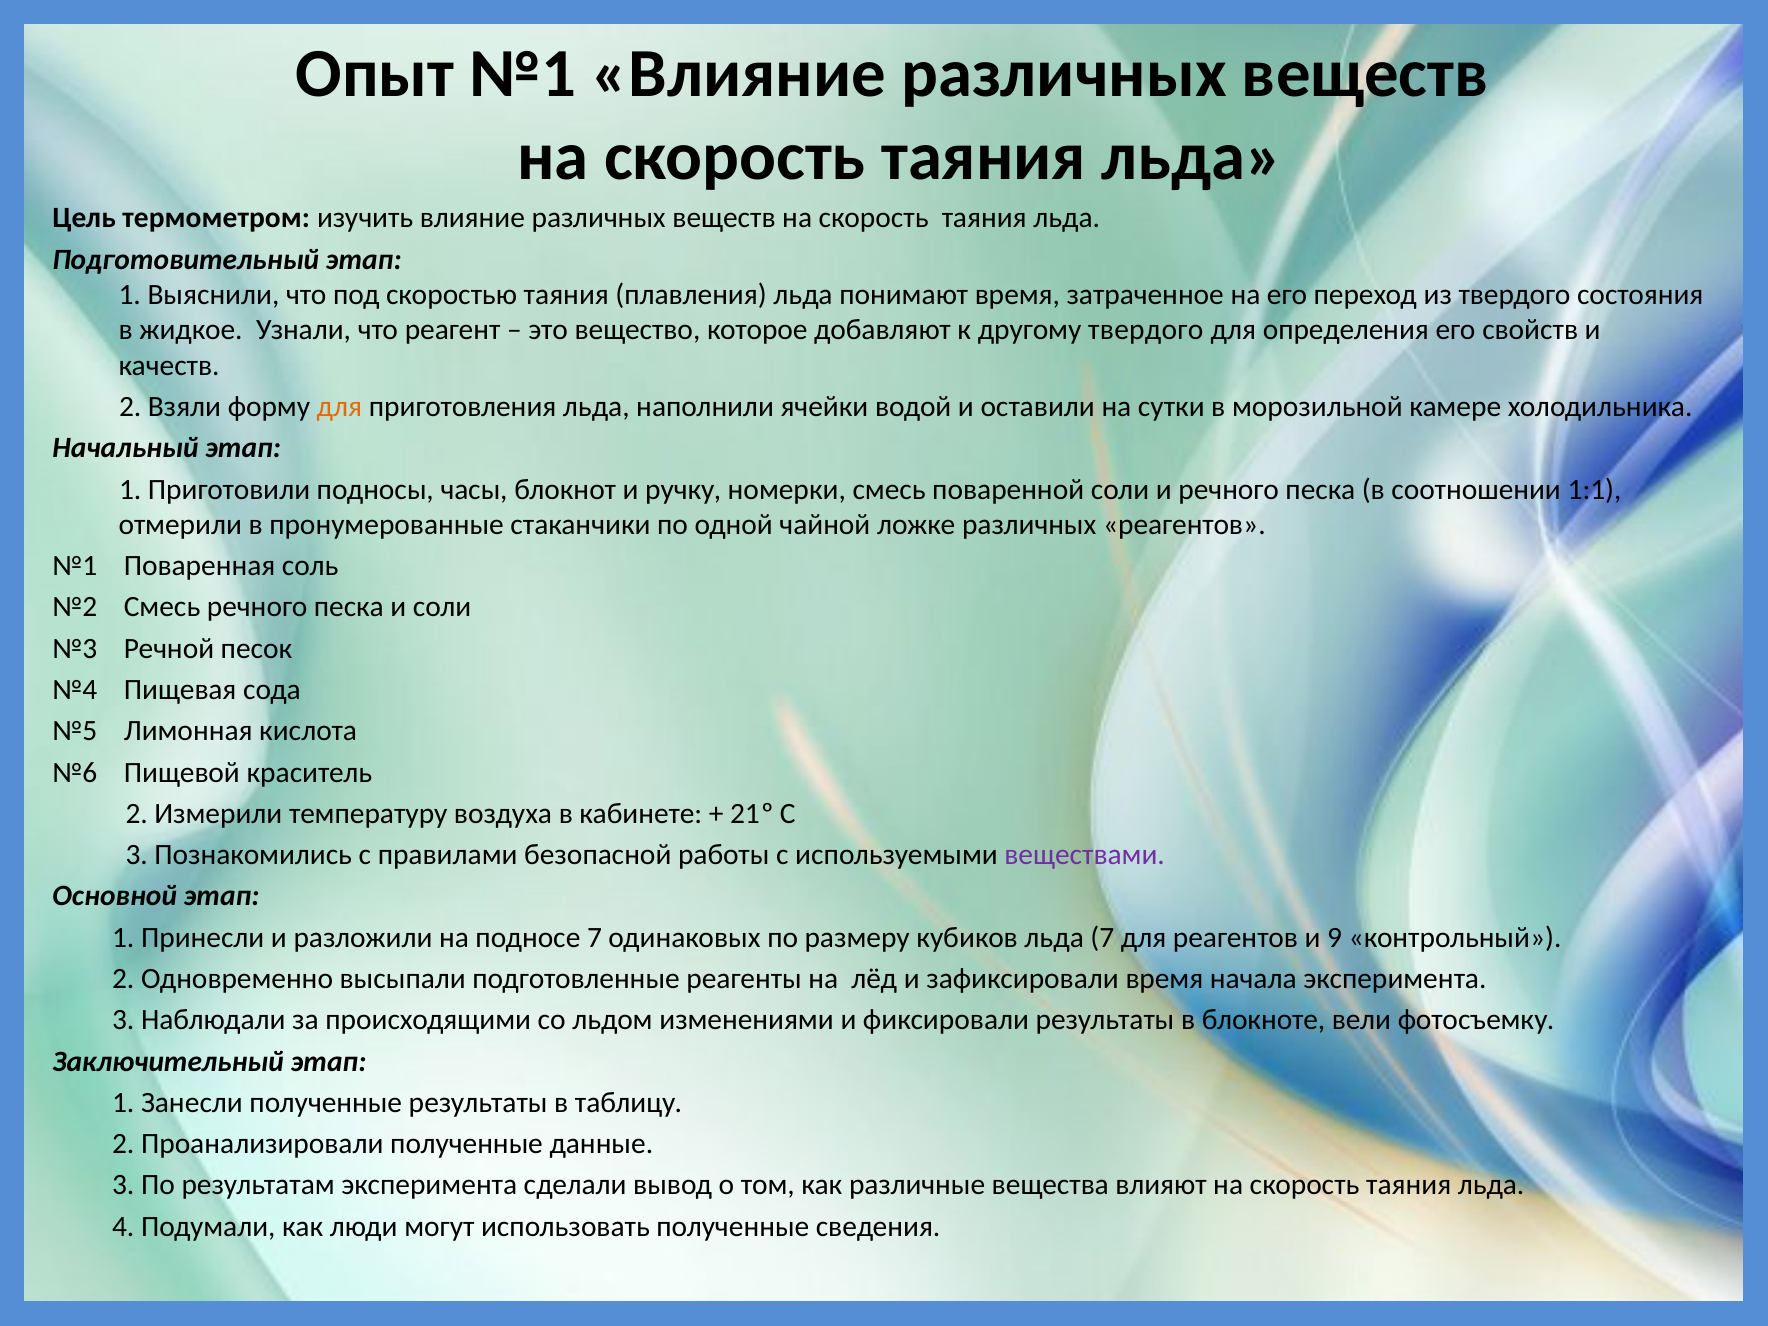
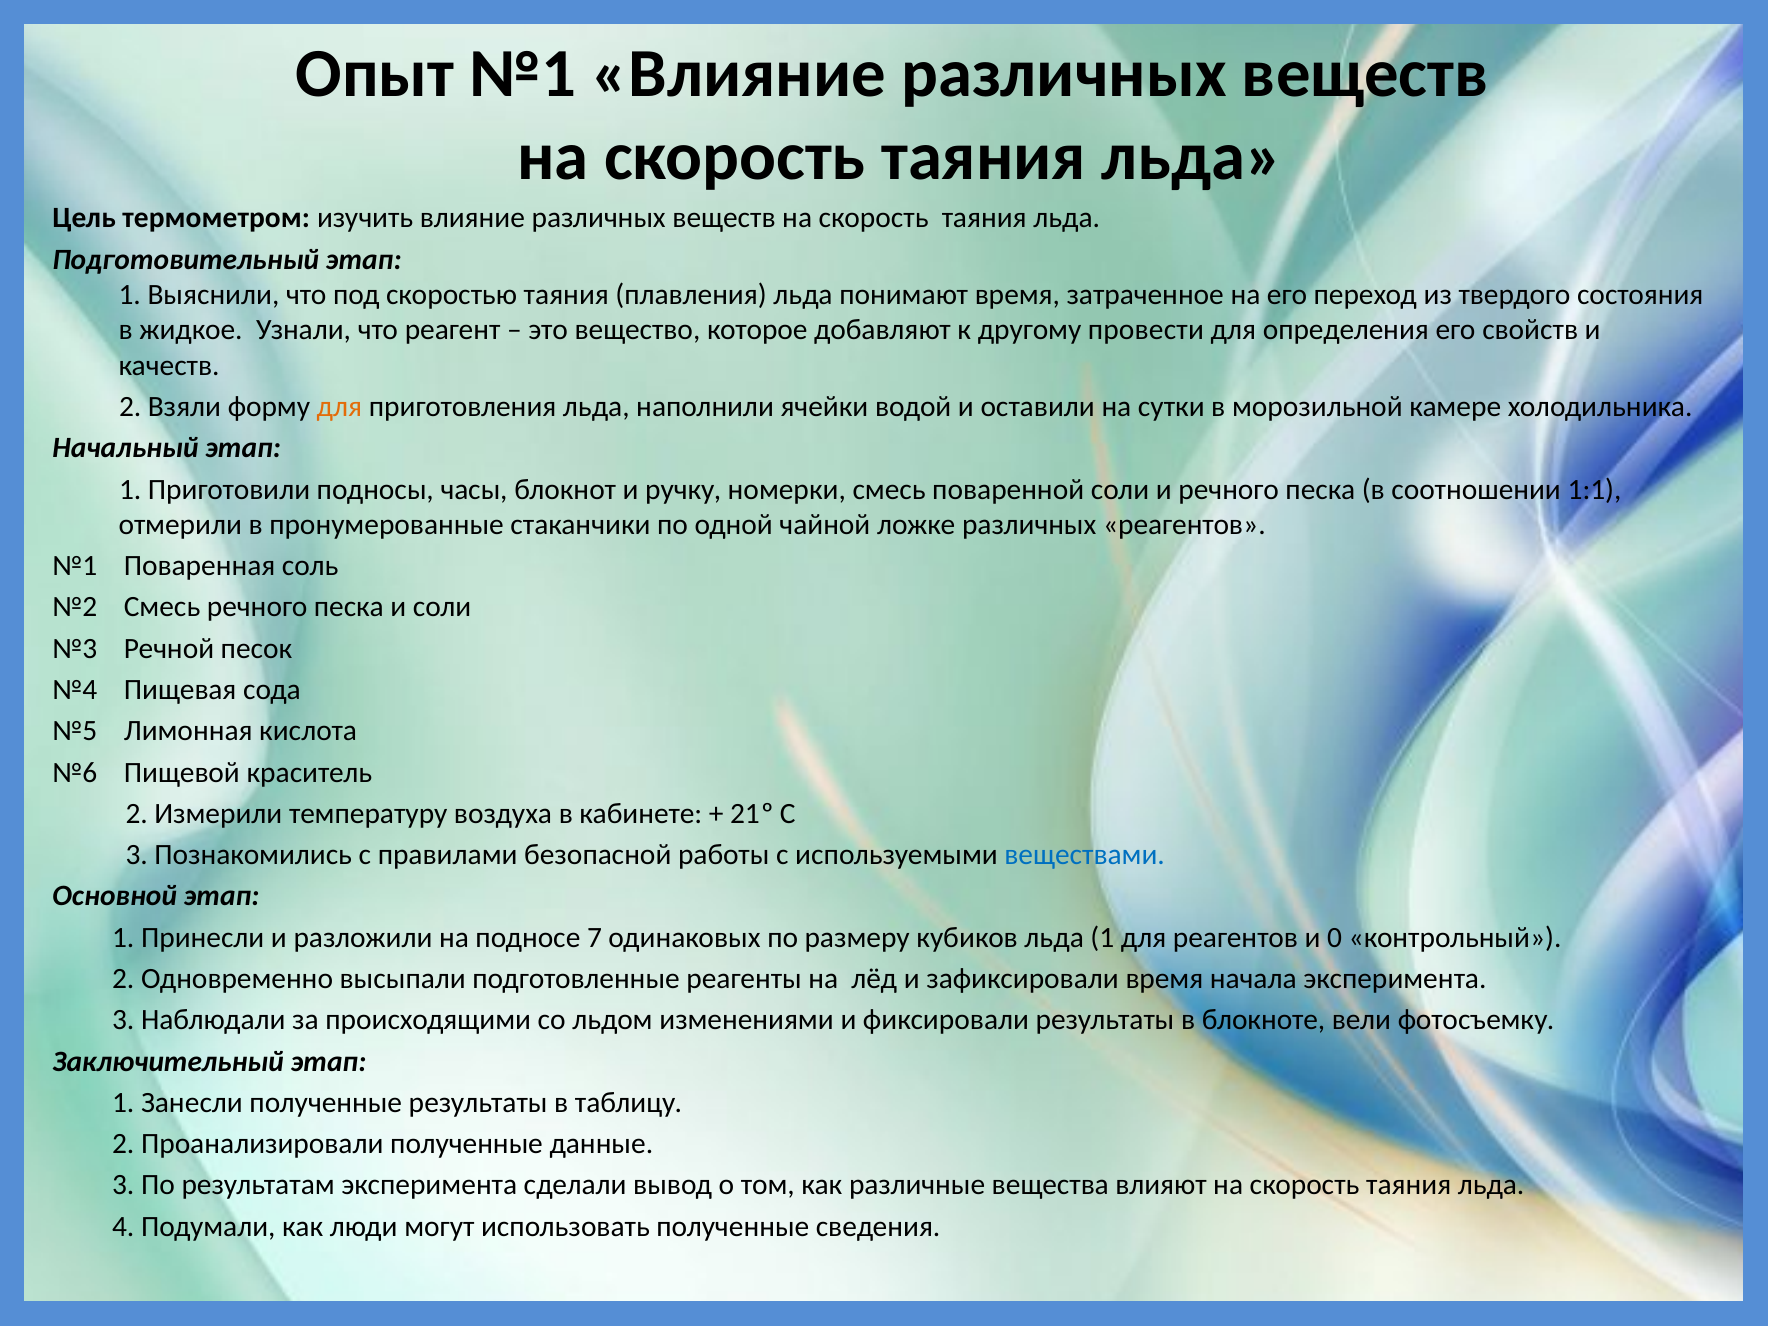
другому твердого: твердого -> провести (1146, 330)
веществами colour: purple -> blue (1085, 855)
льда 7: 7 -> 1 (1102, 937)
9: 9 -> 0 (1335, 937)
